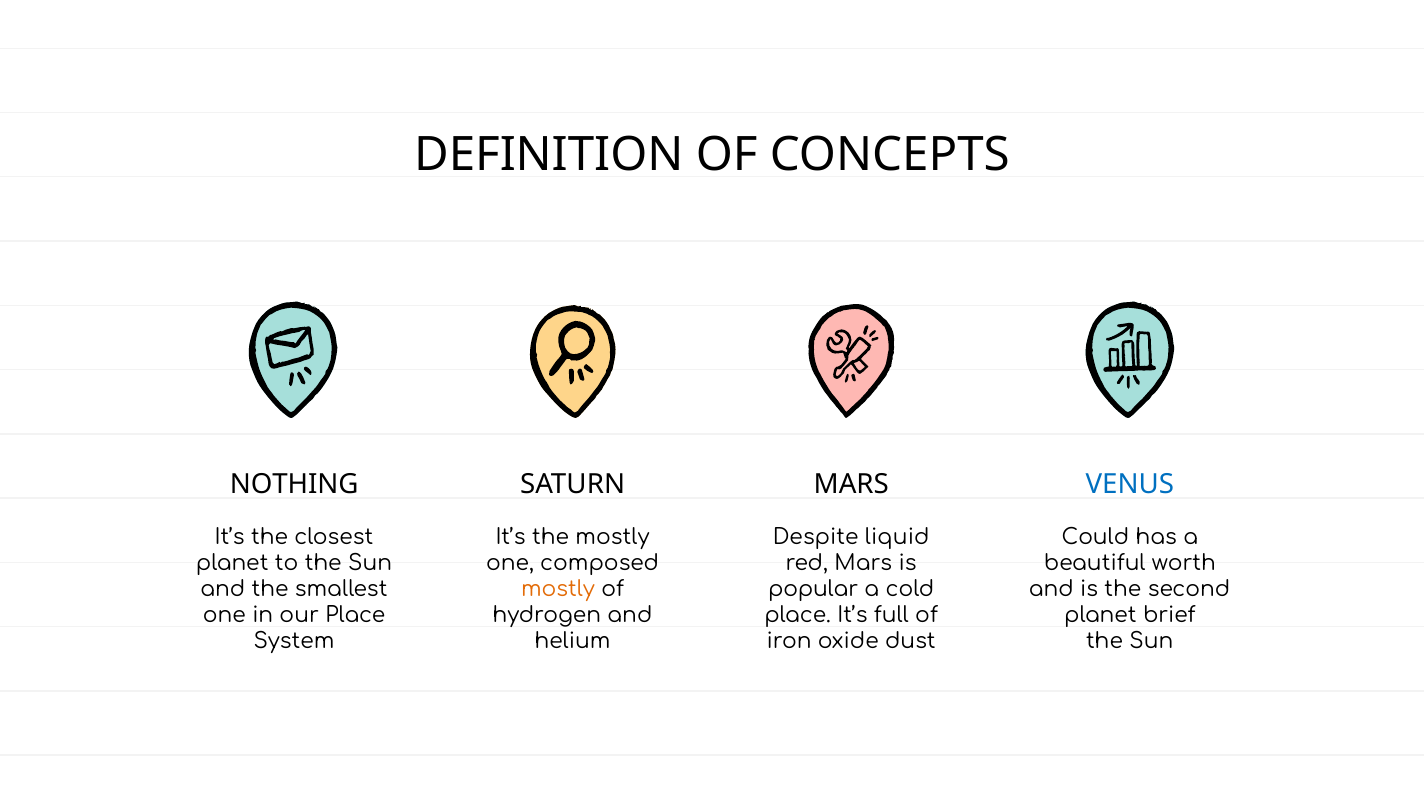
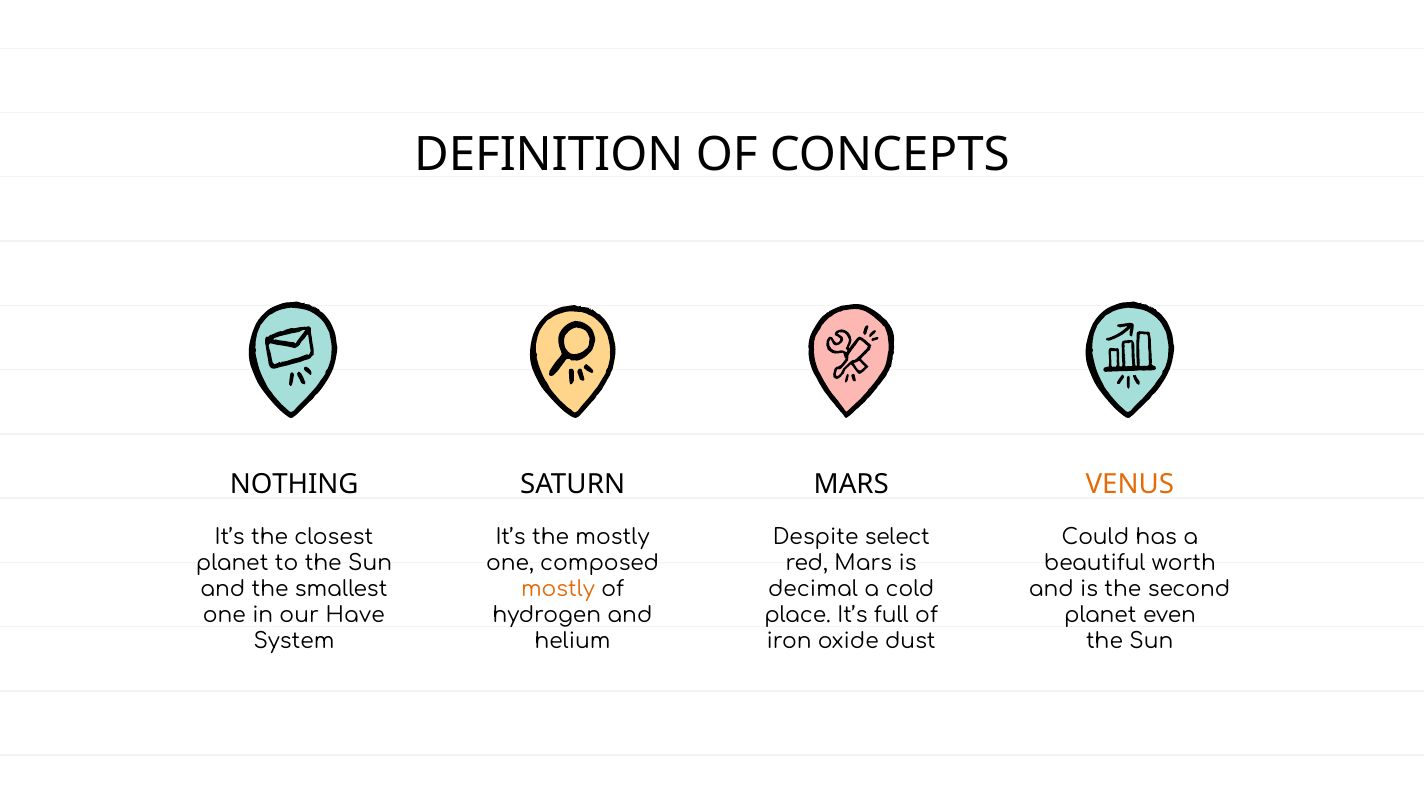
VENUS colour: blue -> orange (1130, 485)
liquid: liquid -> select (897, 537)
popular: popular -> decimal (813, 589)
our Place: Place -> Have (355, 615)
brief: brief -> even (1169, 615)
